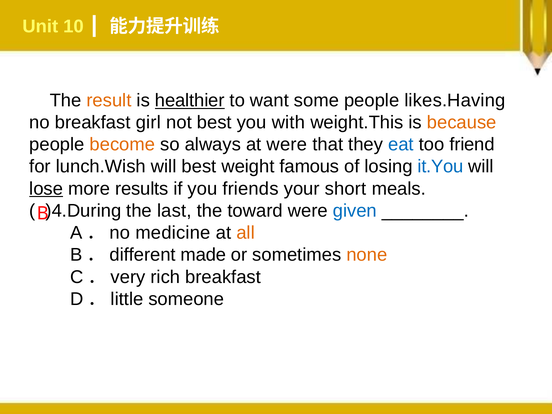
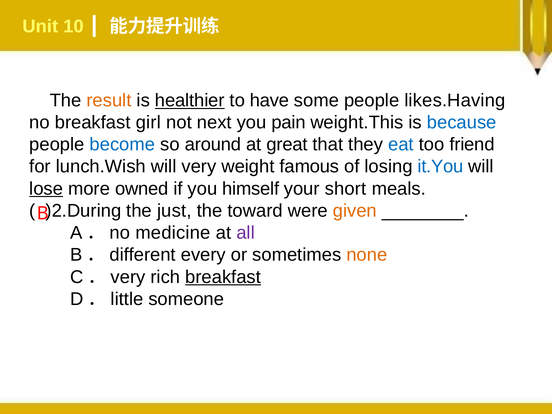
want: want -> have (270, 100)
not best: best -> next (214, 122)
with: with -> pain (289, 122)
because colour: orange -> blue (462, 122)
become colour: orange -> blue (122, 145)
always: always -> around (213, 145)
at were: were -> great (287, 145)
will best: best -> very (199, 167)
results: results -> owned (142, 189)
friends: friends -> himself (251, 189)
)4.During: )4.During -> )2.During (83, 211)
last: last -> just (174, 211)
given colour: blue -> orange (355, 211)
all colour: orange -> purple (246, 233)
made: made -> every (203, 255)
breakfast underline: none -> present (223, 277)
